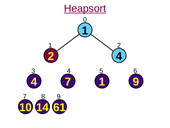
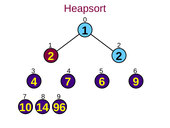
Heapsort underline: present -> none (85, 9)
4: 4 -> 2 (119, 56)
7 1: 1 -> 6 (102, 82)
61: 61 -> 96 (59, 107)
